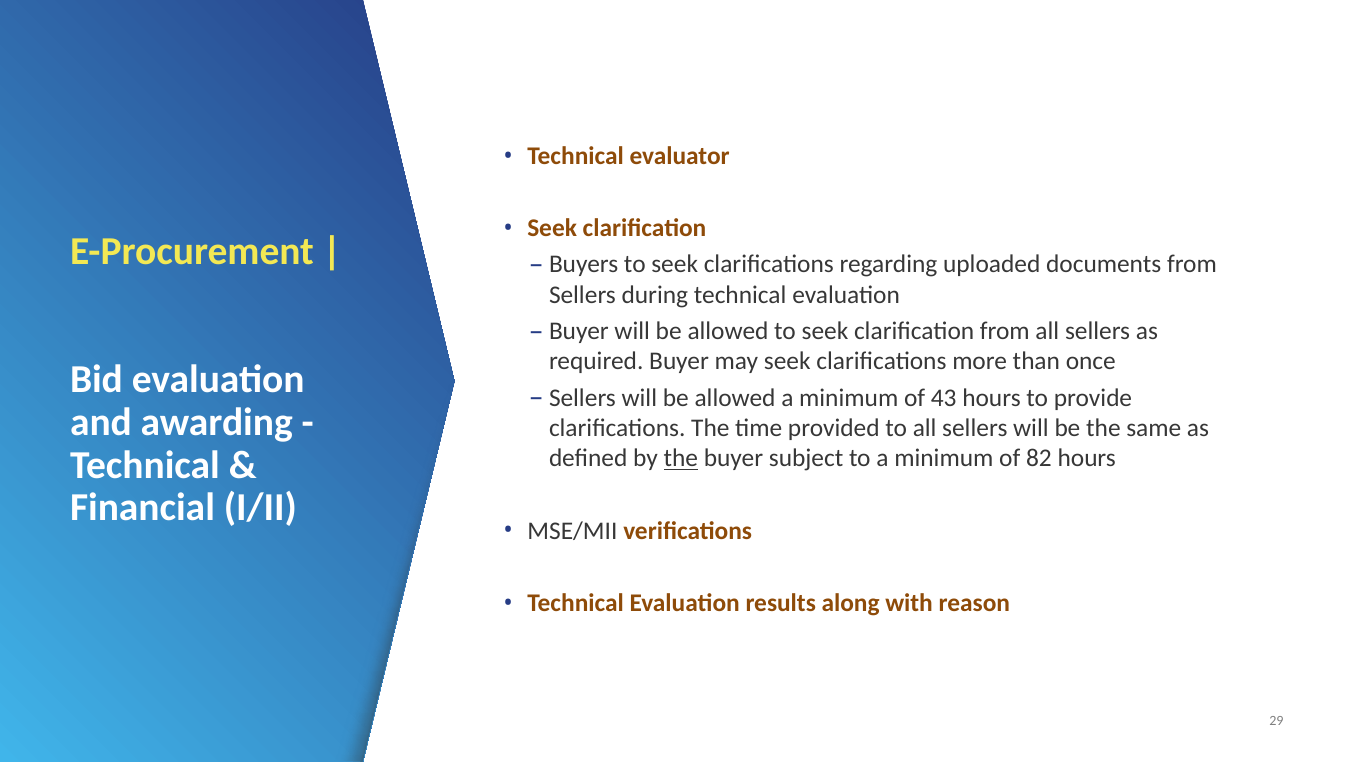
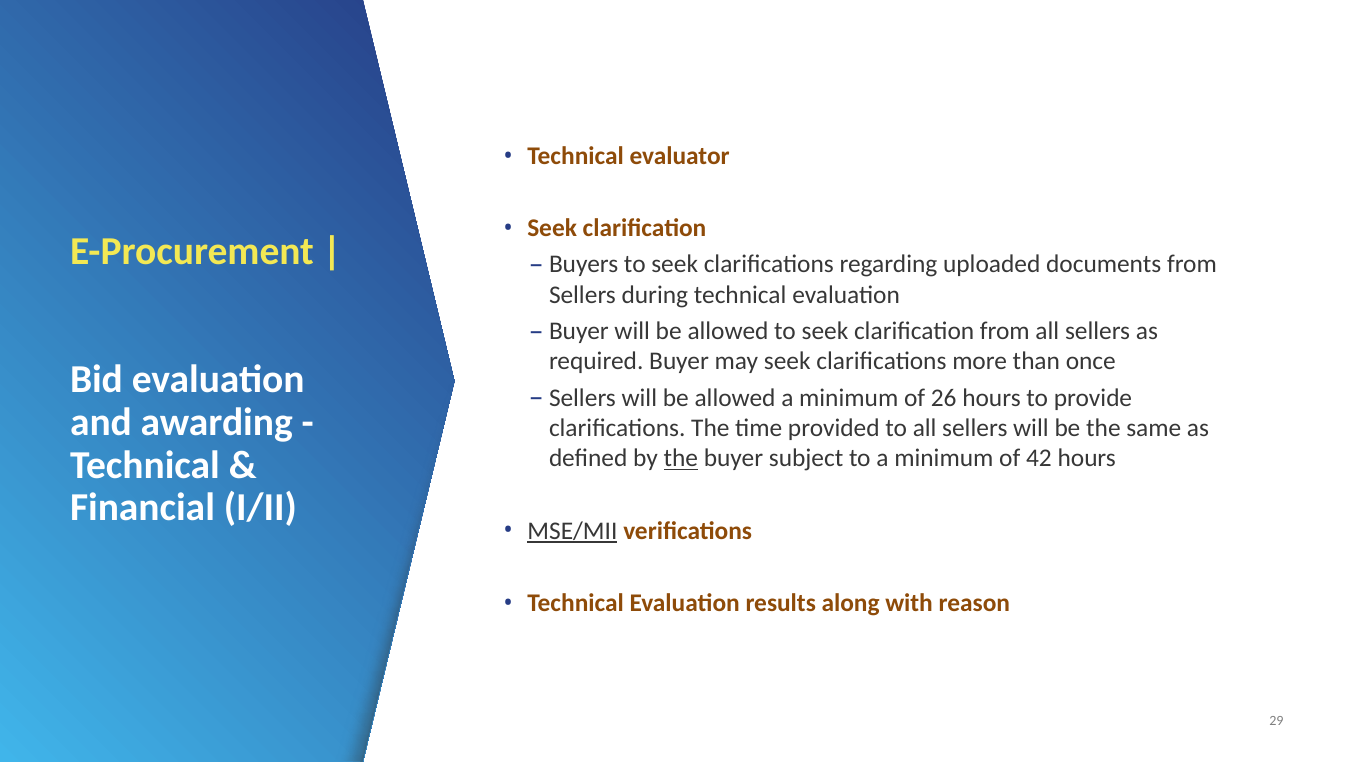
43: 43 -> 26 (944, 398)
82: 82 -> 42 (1039, 459)
MSE/MII underline: none -> present (572, 531)
